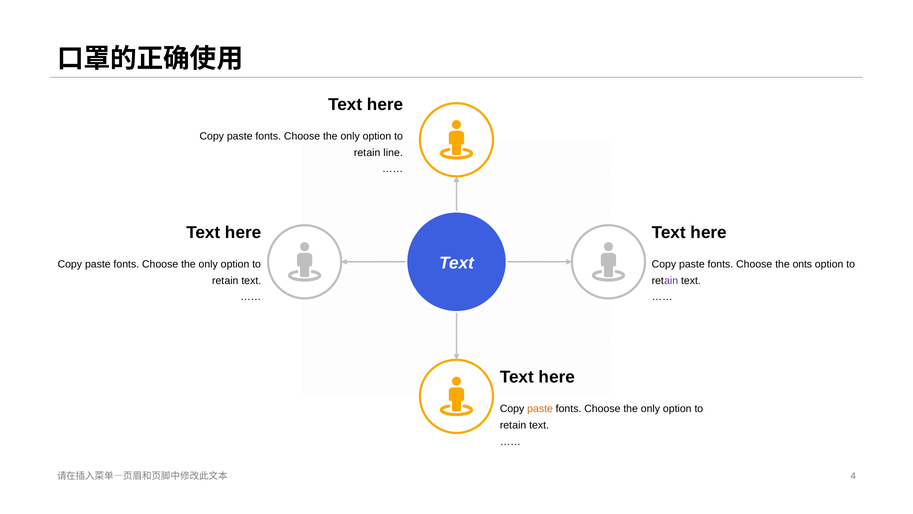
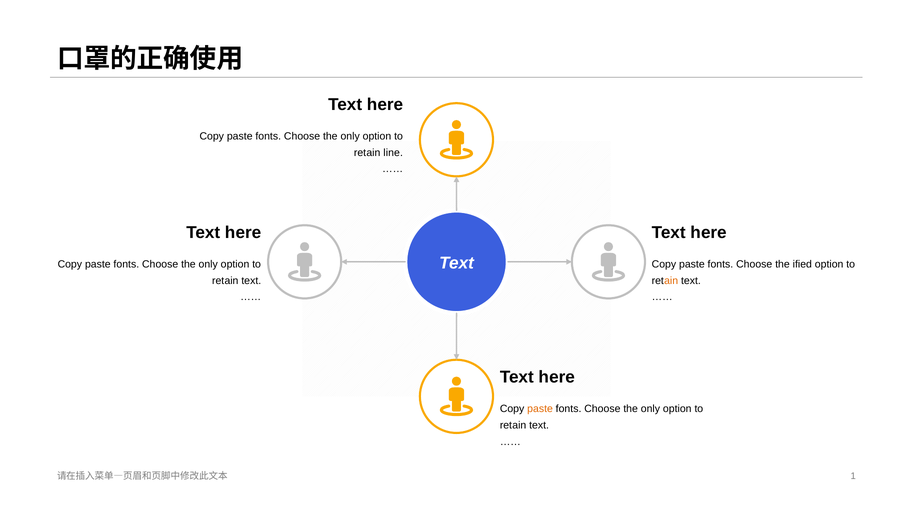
onts: onts -> ified (802, 264)
ain colour: purple -> orange (671, 280)
4: 4 -> 1 (853, 476)
